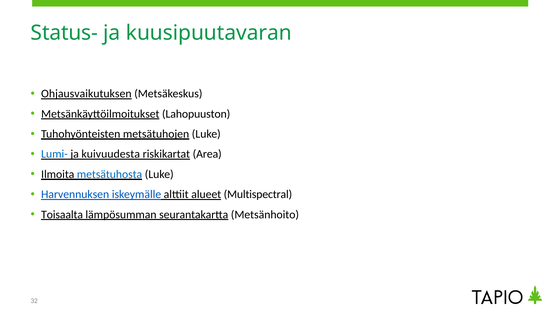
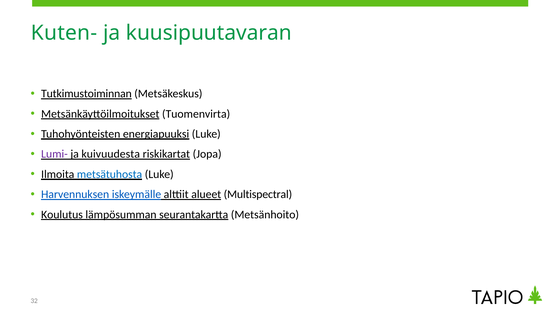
Status-: Status- -> Kuten- (64, 33)
Ohjausvaikutuksen: Ohjausvaikutuksen -> Tutkimustoiminnan (86, 94)
Lahopuuston: Lahopuuston -> Tuomenvirta (196, 114)
metsätuhojen: metsätuhojen -> energiapuuksi (156, 134)
Lumi- colour: blue -> purple (54, 154)
Area: Area -> Jopa (207, 154)
Toisaalta: Toisaalta -> Koulutus (62, 215)
